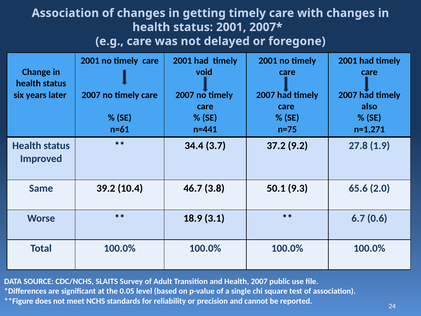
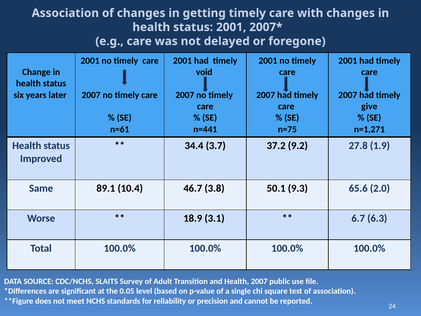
also: also -> give (369, 106)
39.2: 39.2 -> 89.1 (106, 188)
0.6: 0.6 -> 6.3 (377, 218)
